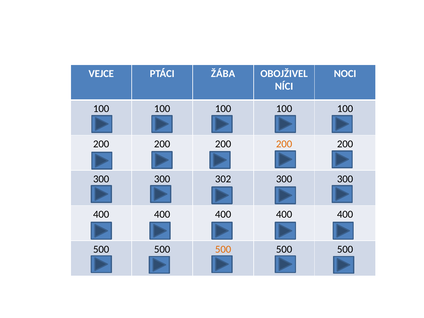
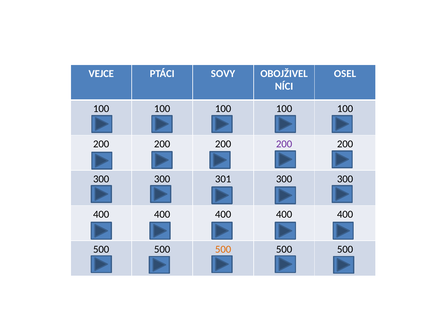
ŽÁBA: ŽÁBA -> SOVY (223, 74)
NOCI: NOCI -> OSEL (345, 74)
200 colour: orange -> purple (284, 144)
302: 302 -> 301 (223, 179)
